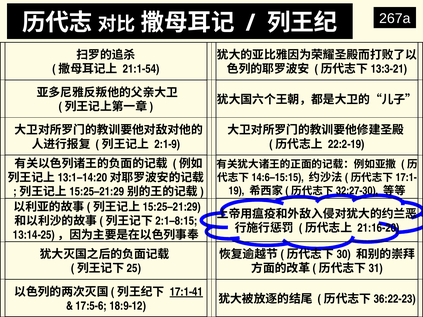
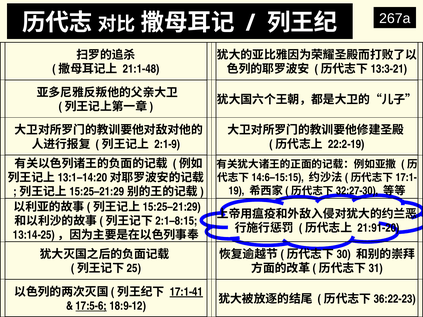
21:1-54: 21:1-54 -> 21:1-48 (141, 69)
21:16-20: 21:16-20 -> 21:91-20 (378, 228)
17:5-6 underline: none -> present (91, 306)
